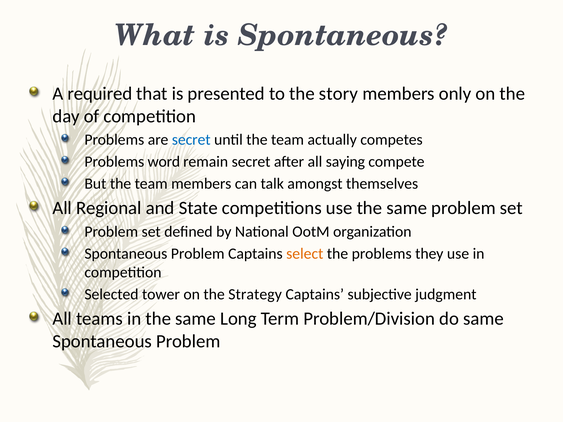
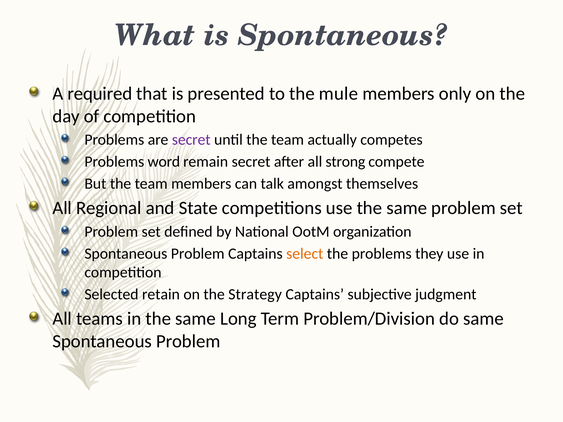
story: story -> mule (338, 94)
secret colour: blue -> purple (191, 140)
saying: saying -> strong (345, 162)
tower: tower -> retain (161, 294)
